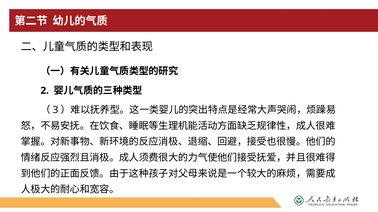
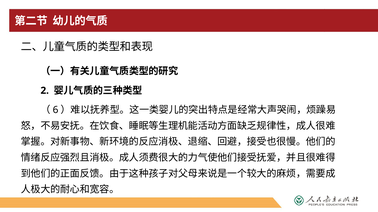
3: 3 -> 6 (56, 110)
